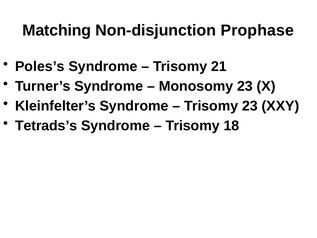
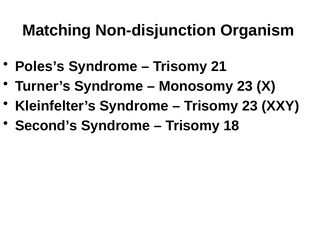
Prophase: Prophase -> Organism (257, 30)
Tetrads’s: Tetrads’s -> Second’s (46, 126)
